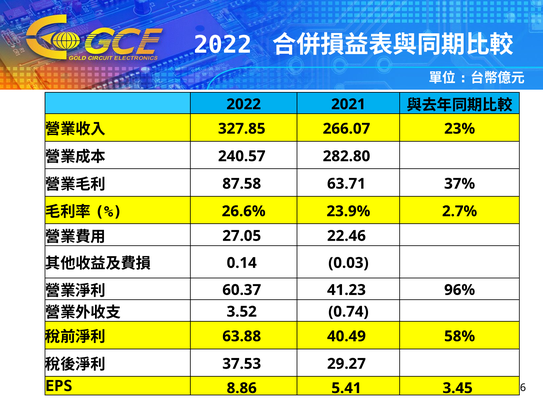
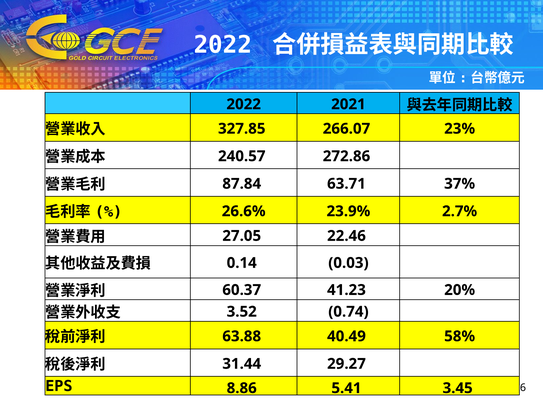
282.80: 282.80 -> 272.86 (347, 156)
87.58: 87.58 -> 87.84 (242, 184)
96%: 96% -> 20% (460, 290)
37.53: 37.53 -> 31.44 (242, 364)
